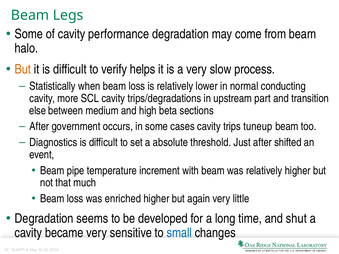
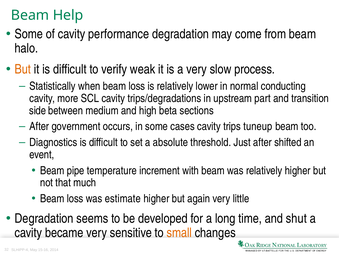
Legs: Legs -> Help (68, 15)
helps: helps -> weak (143, 69)
else: else -> side (38, 111)
enriched: enriched -> estimate (123, 199)
small colour: blue -> orange (179, 233)
